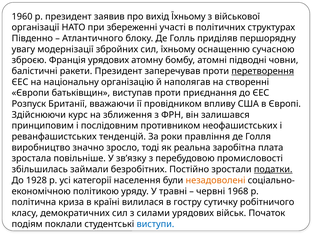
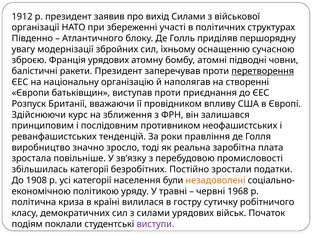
1960: 1960 -> 1912 (22, 17)
вихід Їхньому: Їхньому -> Силами (188, 17)
збільшилась займали: займали -> категорії (89, 169)
податки underline: present -> none (273, 169)
1928: 1928 -> 1908 (36, 180)
виступи colour: blue -> purple (155, 224)
